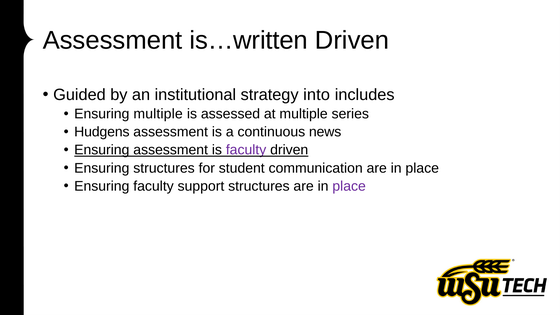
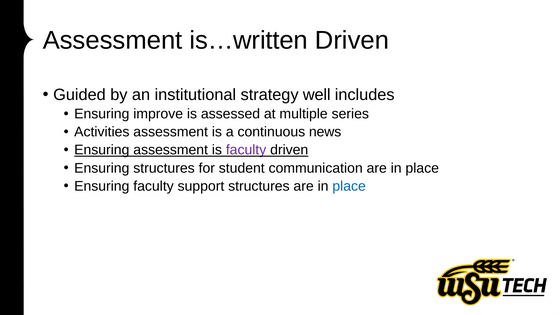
into: into -> well (317, 95)
Ensuring multiple: multiple -> improve (158, 114)
Hudgens: Hudgens -> Activities (102, 132)
place colour: purple -> blue (349, 186)
